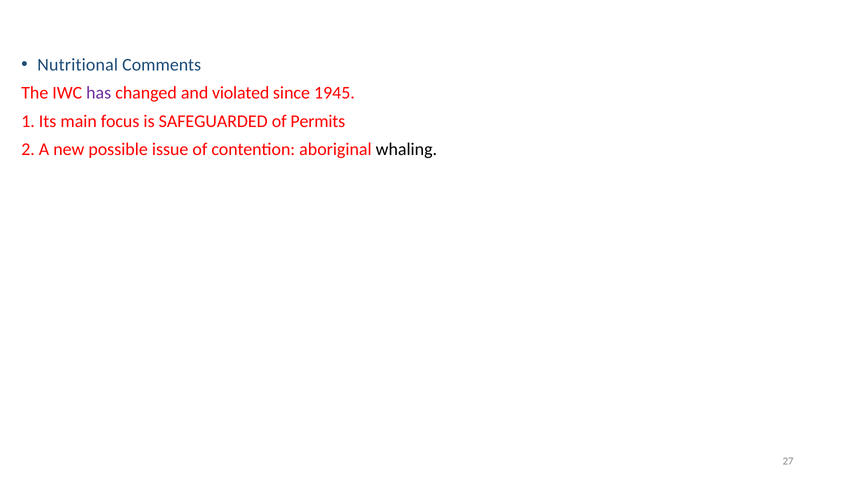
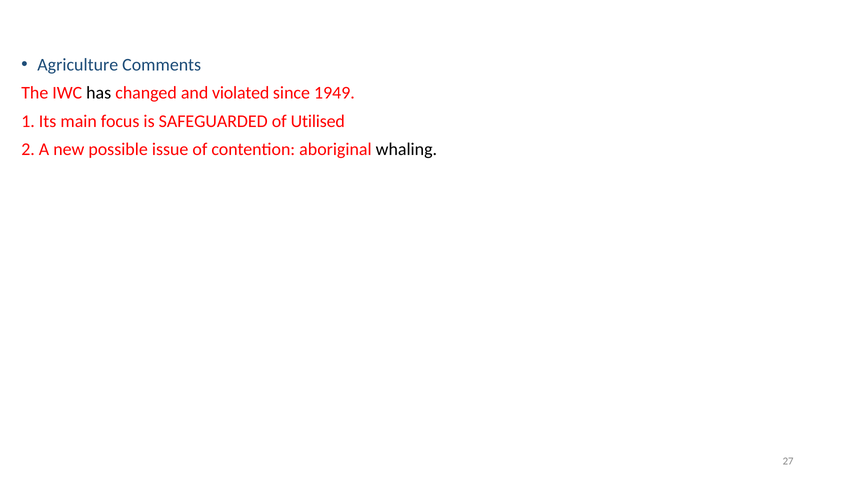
Nutritional: Nutritional -> Agriculture (78, 65)
has colour: purple -> black (99, 93)
1945: 1945 -> 1949 (334, 93)
Permits: Permits -> Utilised (318, 121)
